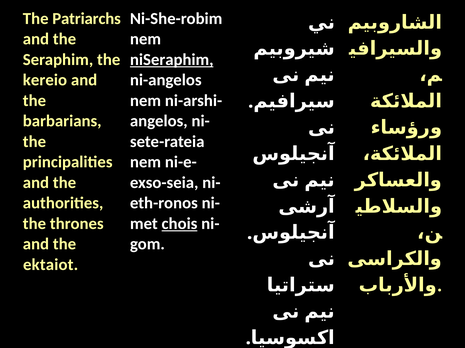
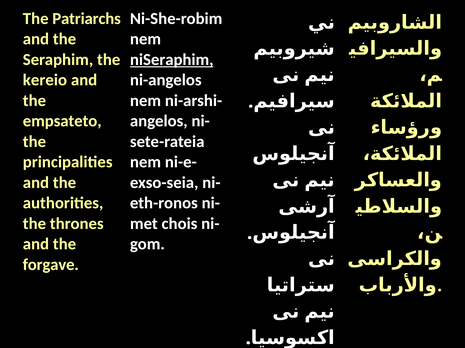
barbarians: barbarians -> empsateto (62, 121)
chois underline: present -> none (179, 224)
ektaiot: ektaiot -> forgave (51, 265)
